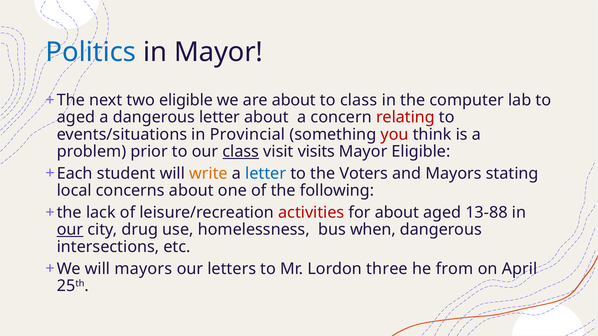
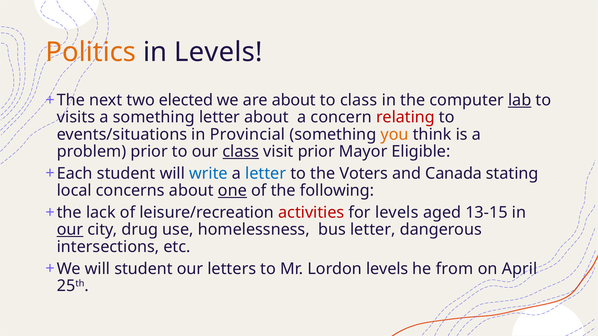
Politics colour: blue -> orange (91, 52)
in Mayor: Mayor -> Levels (218, 52)
two eligible: eligible -> elected (186, 100)
lab underline: none -> present (520, 100)
aged: aged -> visits (76, 117)
a dangerous: dangerous -> something (154, 117)
you colour: red -> orange (395, 134)
visit visits: visits -> prior (316, 152)
write colour: orange -> blue (208, 174)
and Mayors: Mayors -> Canada (454, 174)
one underline: none -> present (232, 191)
for about: about -> levels (397, 213)
13-88: 13-88 -> 13-15 (487, 213)
bus when: when -> letter (373, 230)
will mayors: mayors -> student (143, 269)
Lordon three: three -> levels (387, 269)
